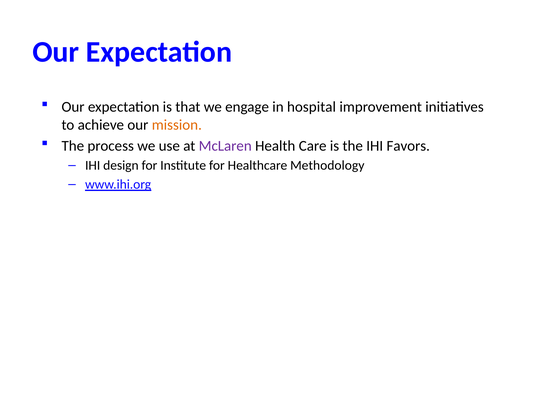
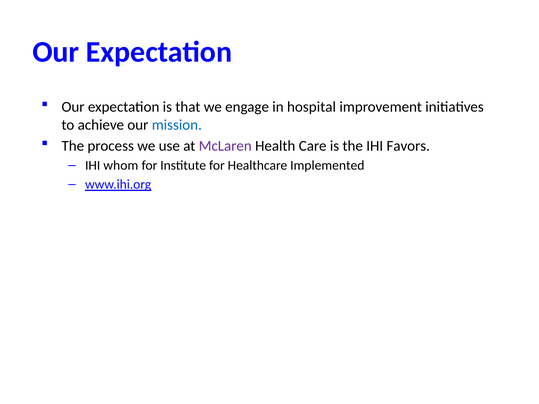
mission colour: orange -> blue (177, 125)
design: design -> whom (121, 166)
Methodology: Methodology -> Implemented (327, 166)
